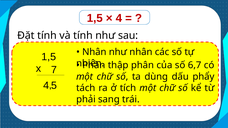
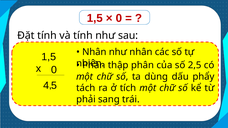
4: 4 -> 0 (119, 18)
6,7: 6,7 -> 2,5 (195, 65)
x 7: 7 -> 0 (54, 70)
